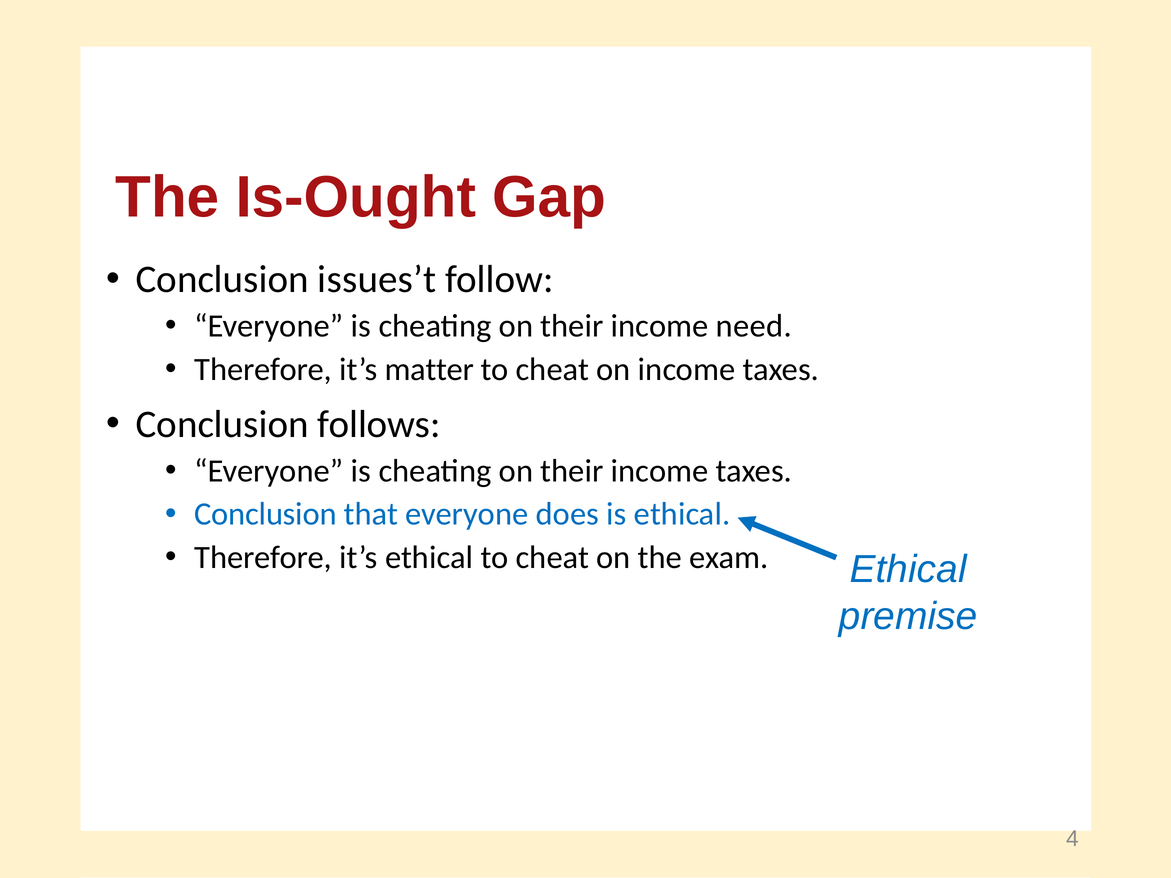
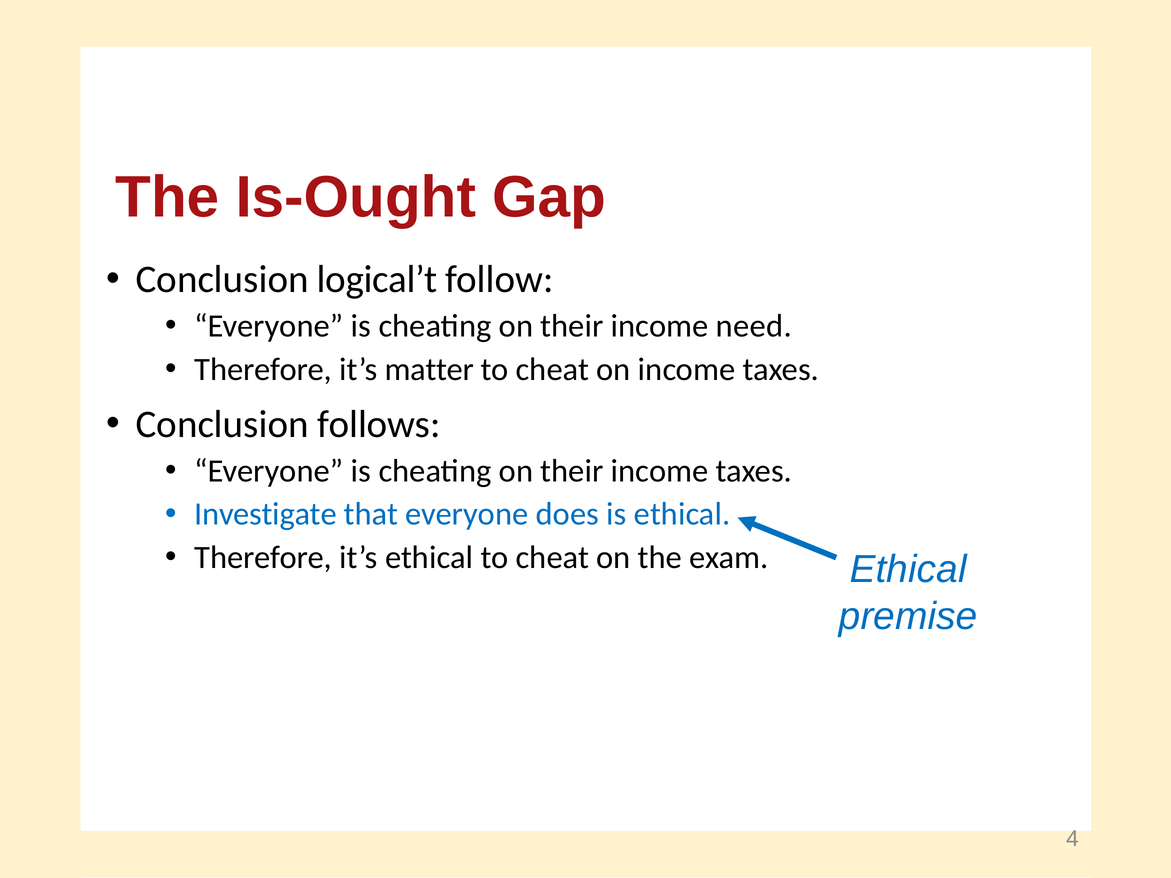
issues’t: issues’t -> logical’t (377, 279)
Conclusion: Conclusion -> Investigate (266, 514)
